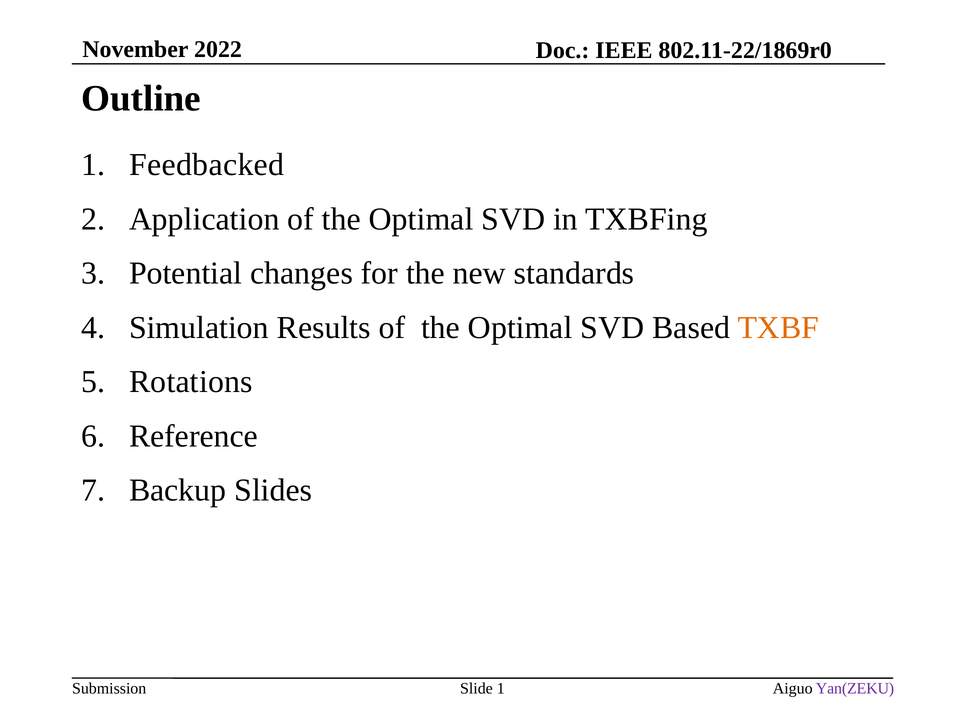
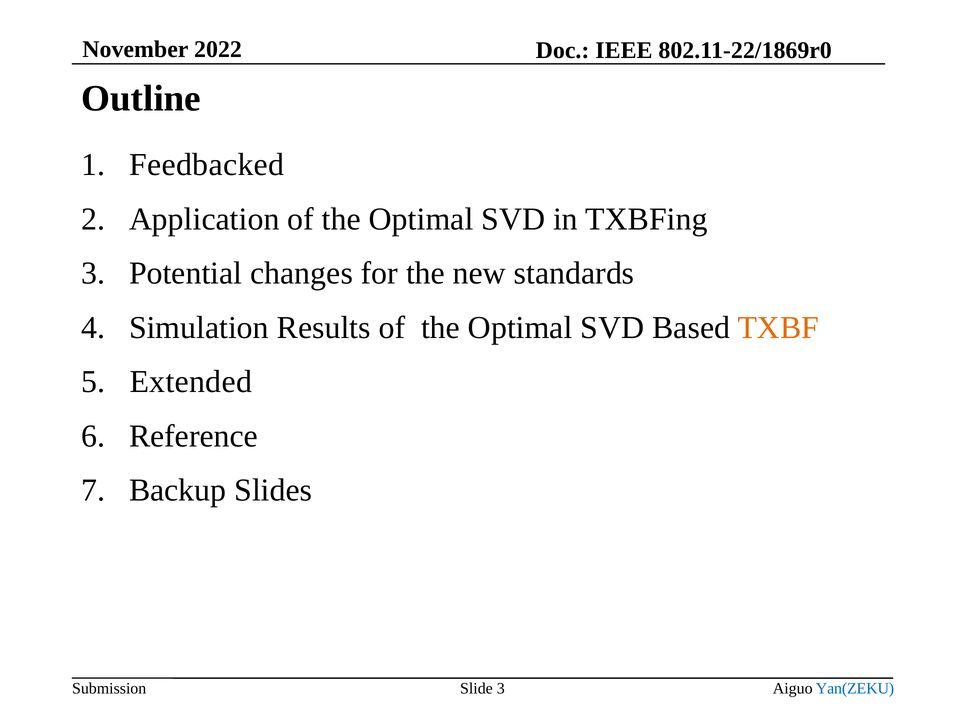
Rotations: Rotations -> Extended (191, 382)
Slide 1: 1 -> 3 (501, 688)
Yan(ZEKU colour: purple -> blue (855, 688)
